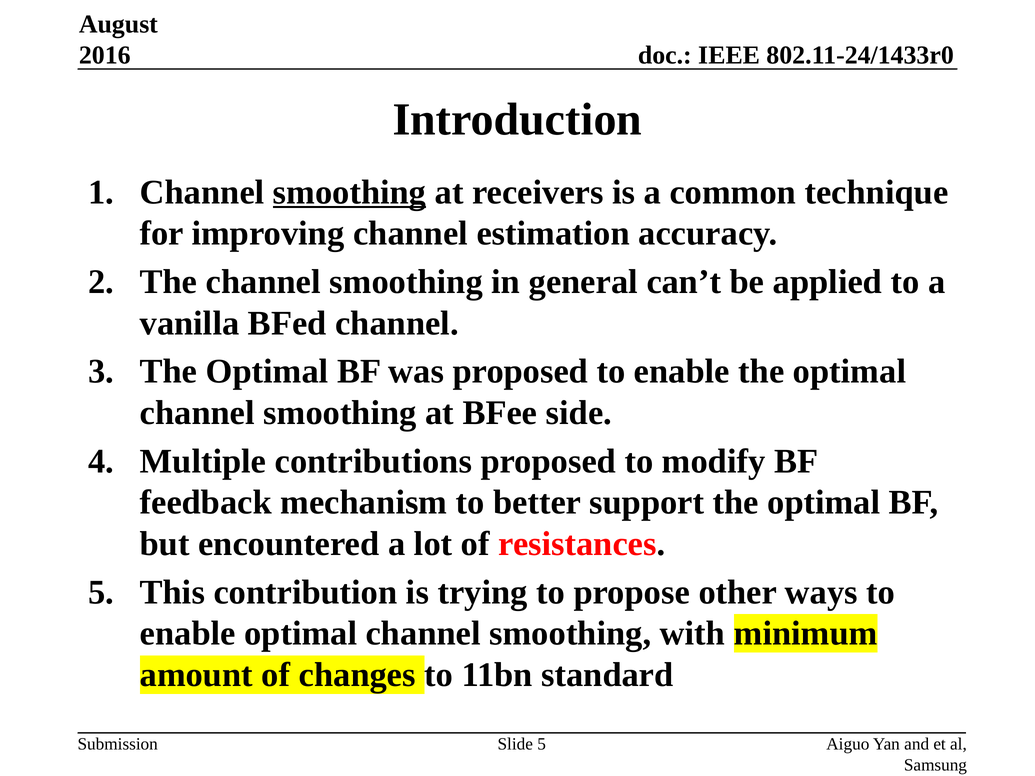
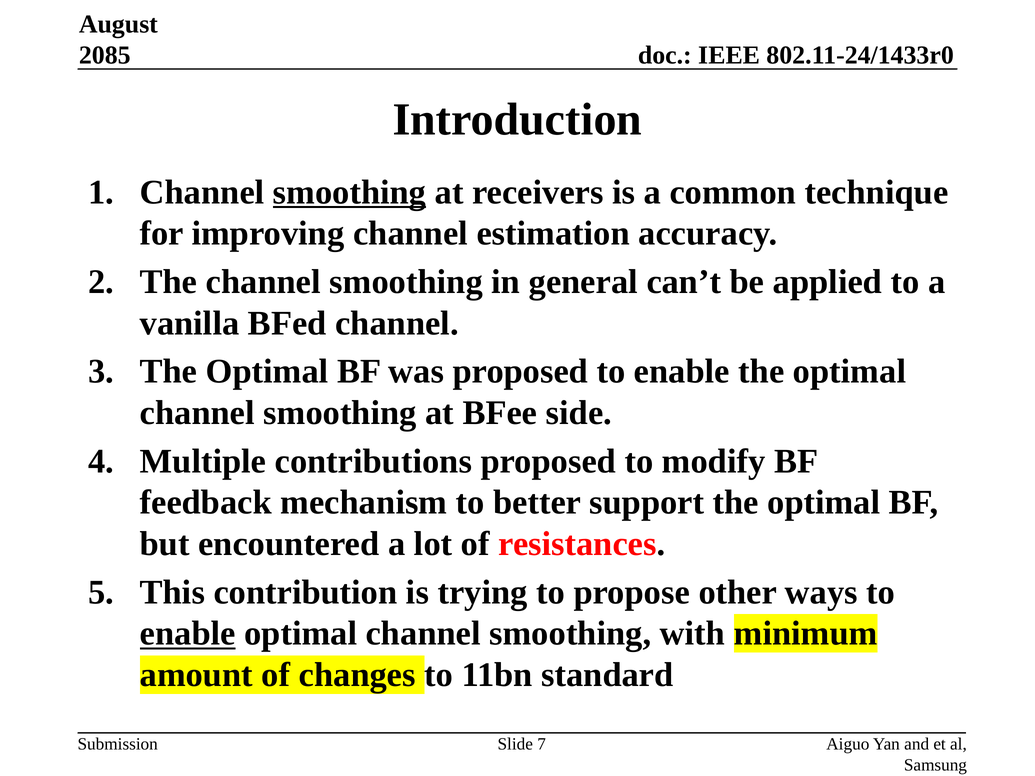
2016: 2016 -> 2085 (105, 55)
enable underline: none -> present (188, 634)
Slide 5: 5 -> 7 (542, 744)
